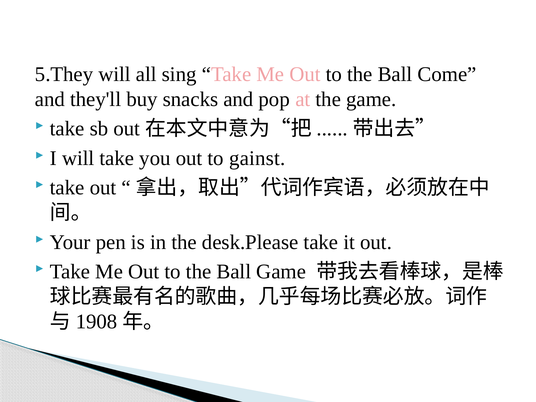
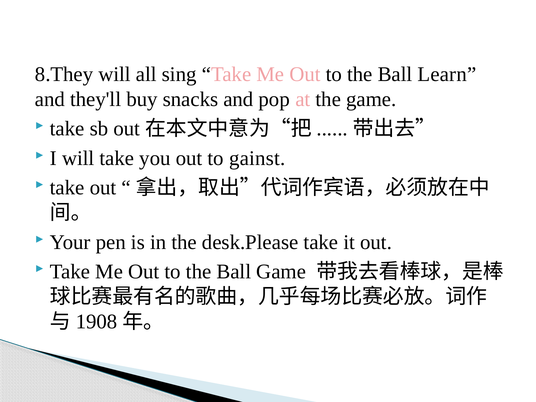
5.They: 5.They -> 8.They (64, 74)
Come: Come -> Learn (447, 74)
